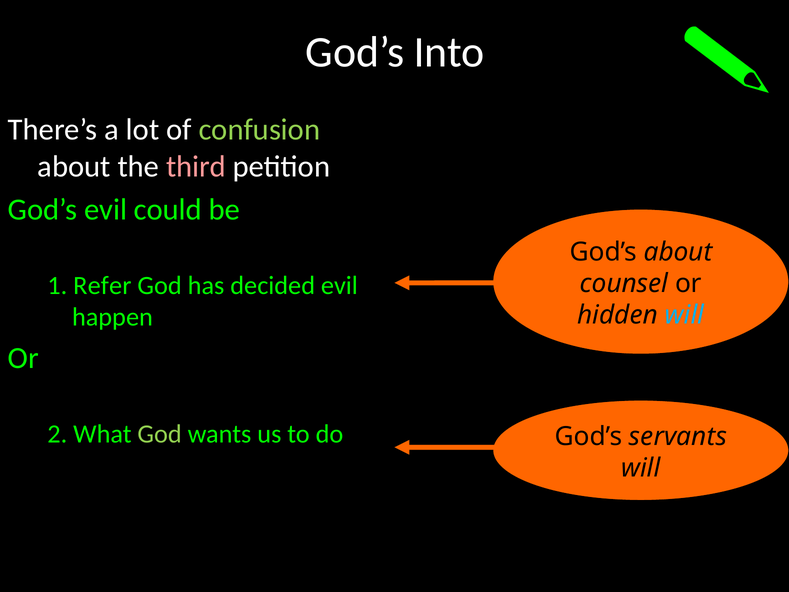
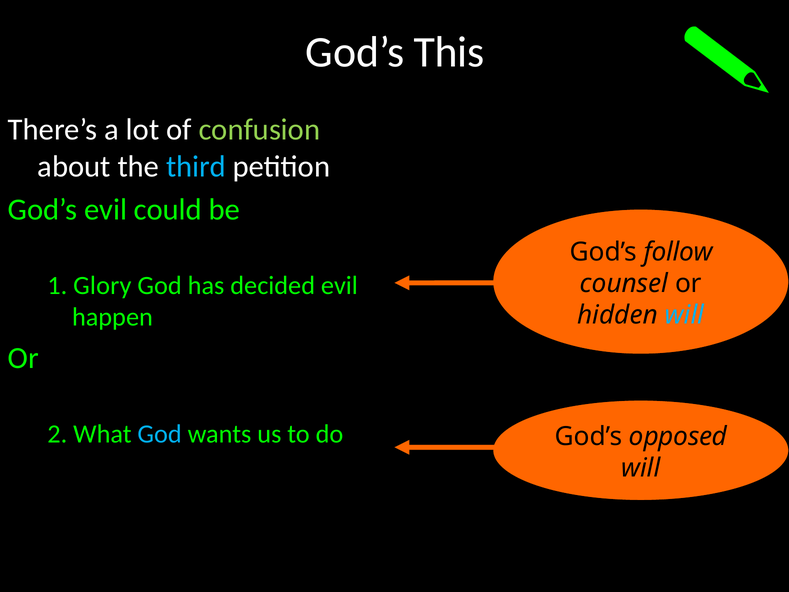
Into: Into -> This (449, 52)
third colour: pink -> light blue (196, 167)
God’s about: about -> follow (678, 252)
Refer: Refer -> Glory (102, 286)
God colour: light green -> light blue (160, 434)
servants: servants -> opposed (678, 436)
